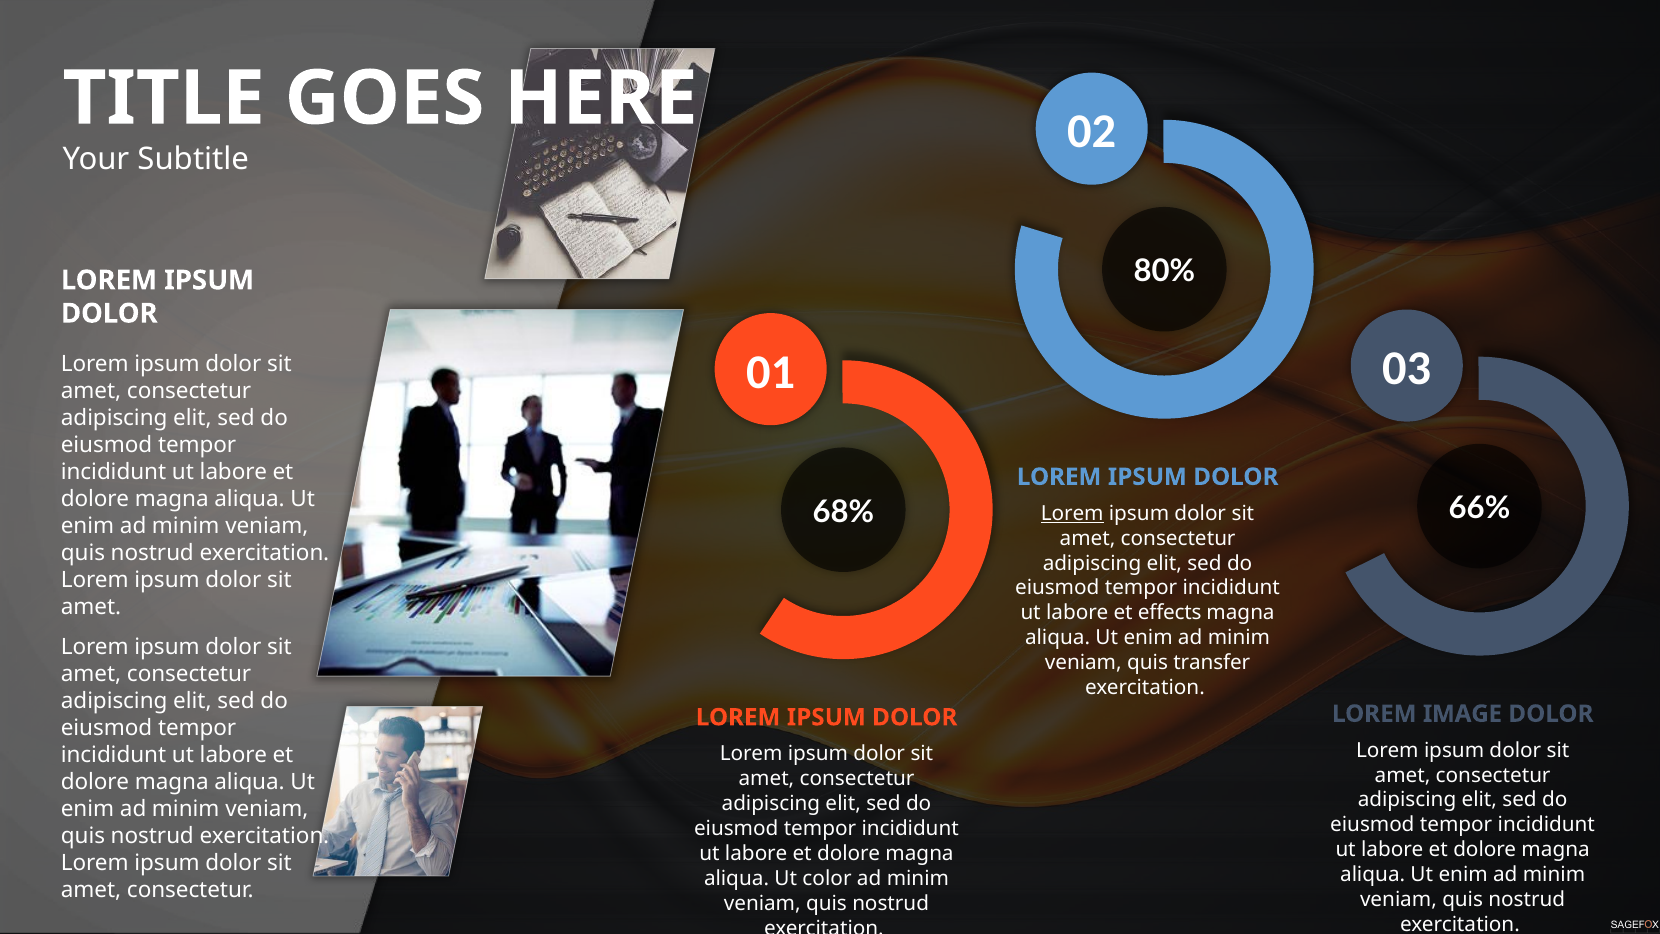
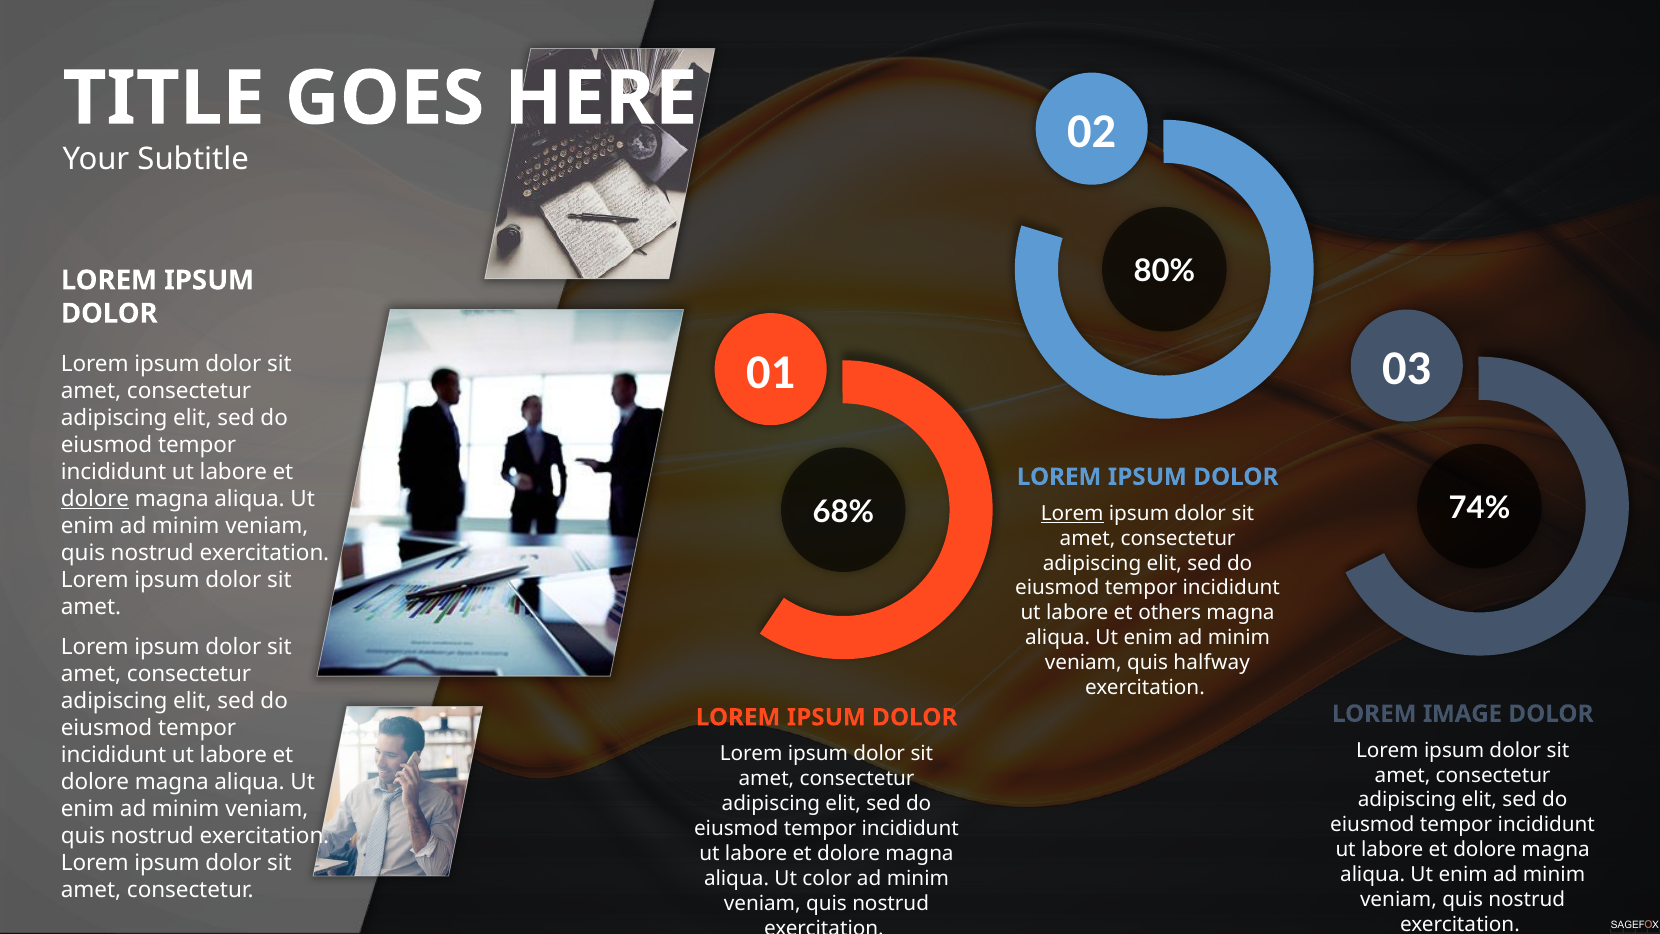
dolore underline: none -> present (95, 499)
66%: 66% -> 74% (1479, 508)
effects: effects -> others (1170, 613)
transfer: transfer -> halfway (1212, 663)
